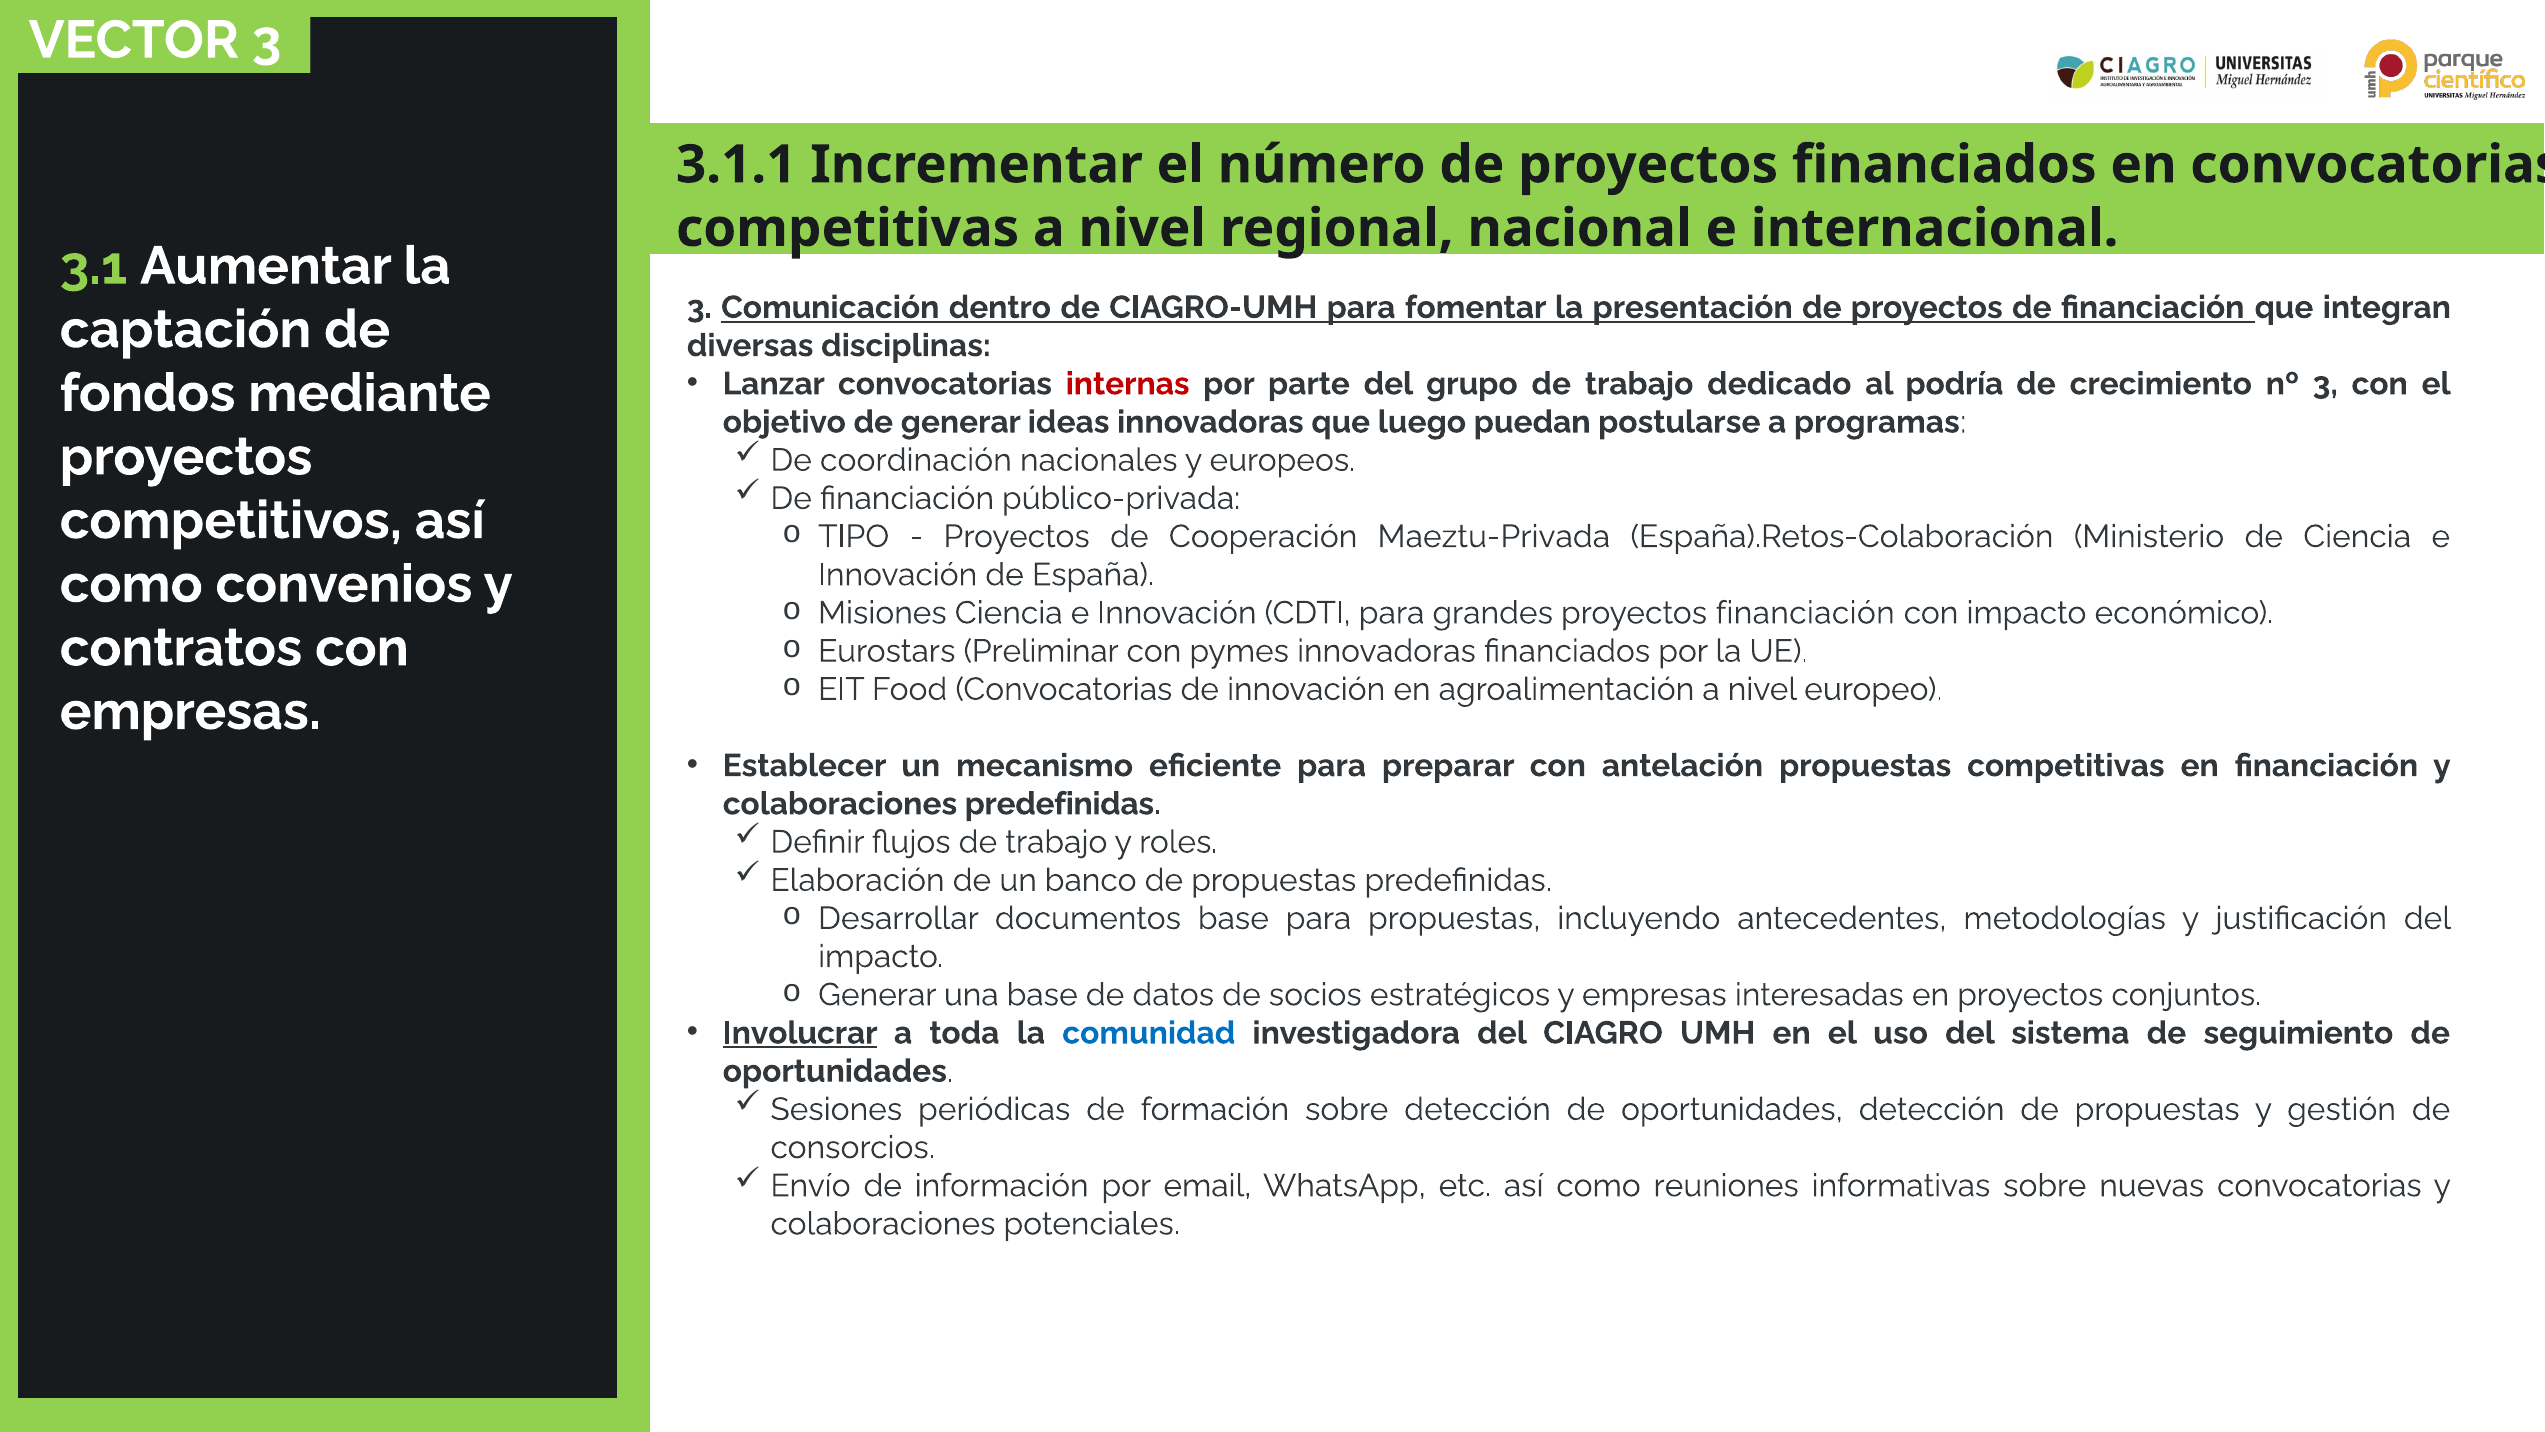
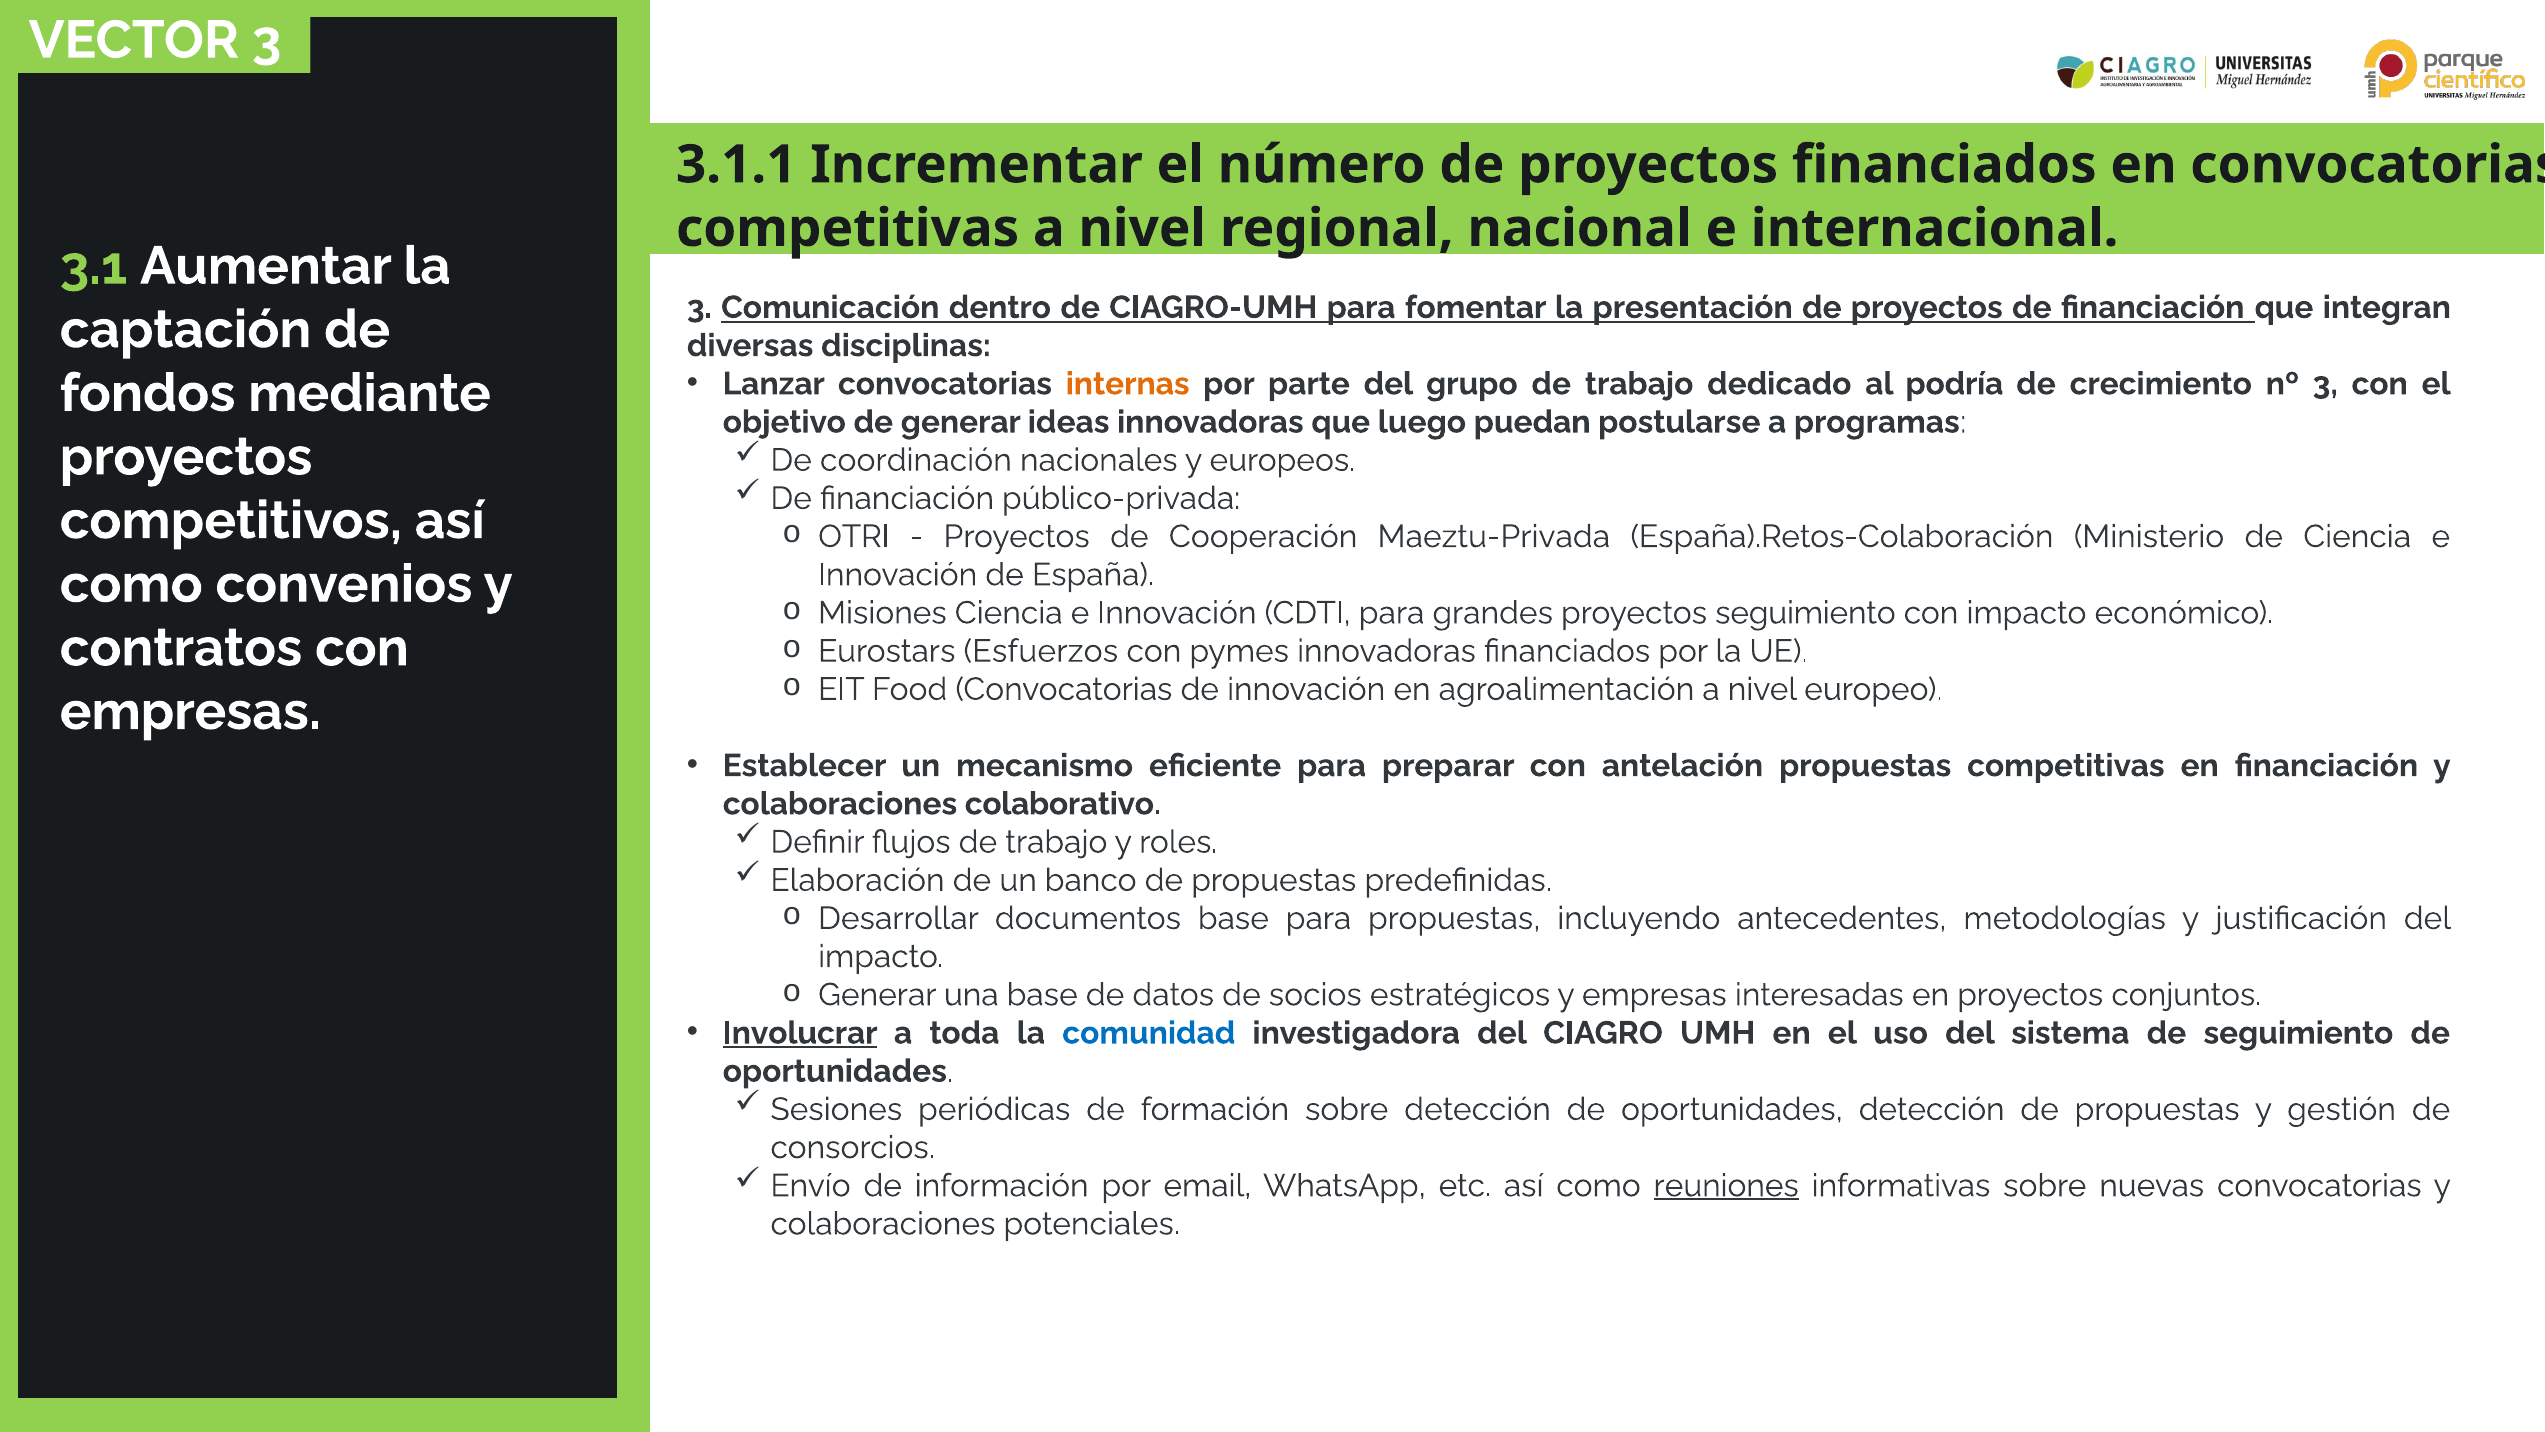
internas colour: red -> orange (1128, 384)
TIPO: TIPO -> OTRI (854, 537)
proyectos financiación: financiación -> seguimiento (1805, 613)
Preliminar: Preliminar -> Esfuerzos (1041, 651)
colaboraciones predefinidas: predefinidas -> colaborativo (1063, 804)
reuniones underline: none -> present (1726, 1186)
